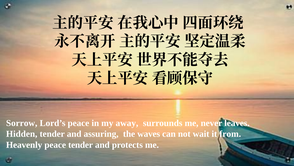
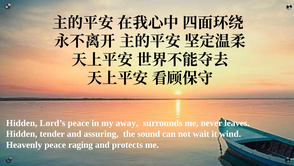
Sorrow: Sorrow -> Hidden (22, 123)
waves: waves -> sound (149, 133)
from: from -> wind (230, 133)
peace tender: tender -> raging (81, 144)
